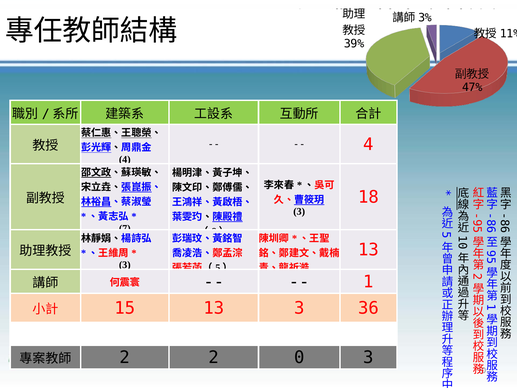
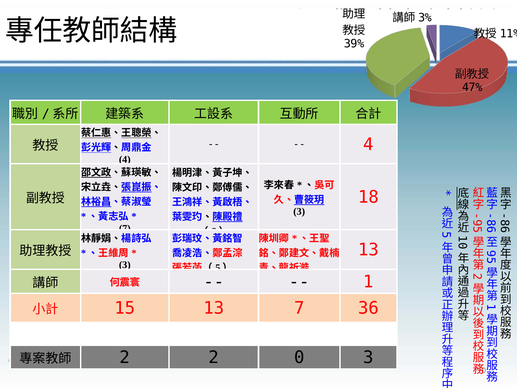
13 3: 3 -> 7 (299, 308)
